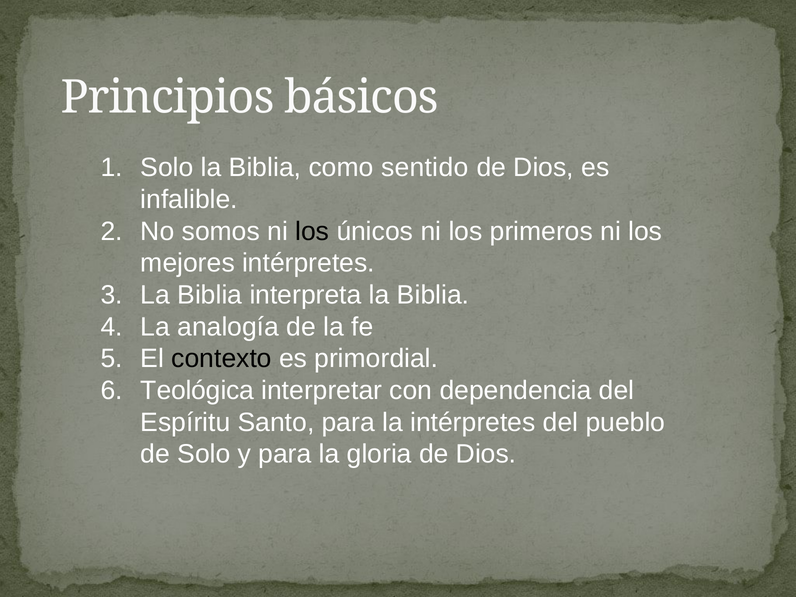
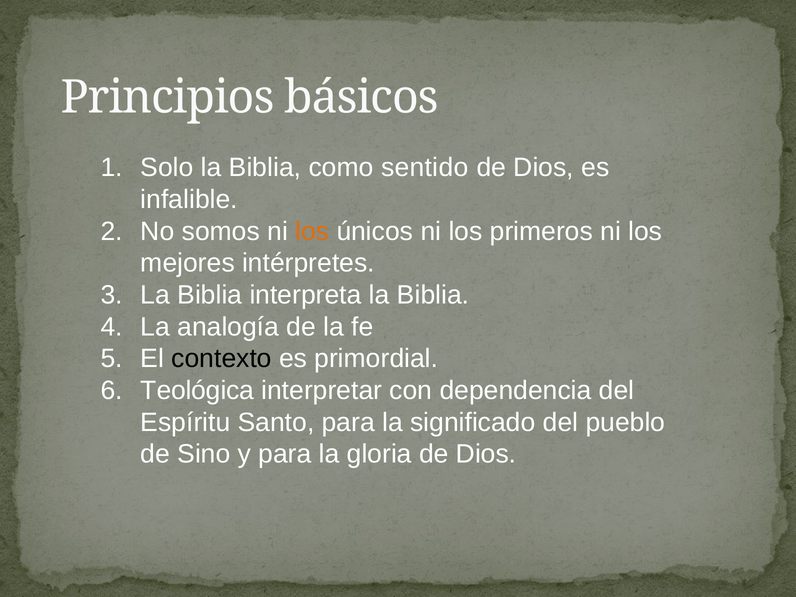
los colour: black -> orange (312, 231)
la intérpretes: intérpretes -> significado (473, 422)
de Solo: Solo -> Sino (204, 454)
